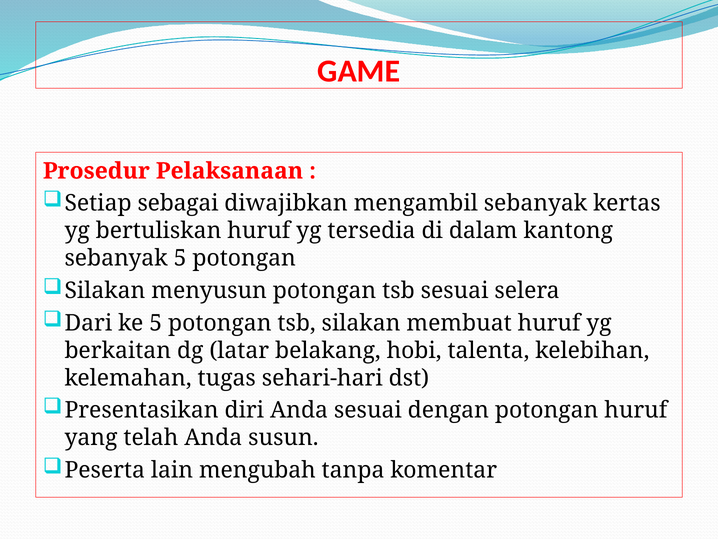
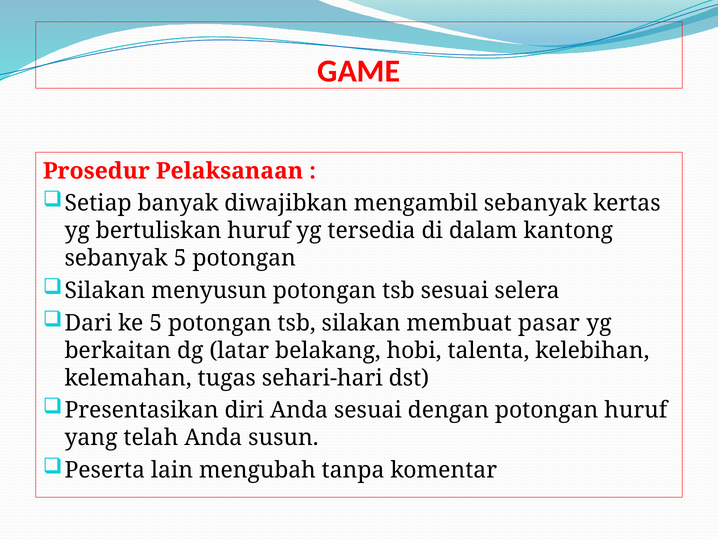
sebagai: sebagai -> banyak (178, 203)
membuat huruf: huruf -> pasar (549, 323)
